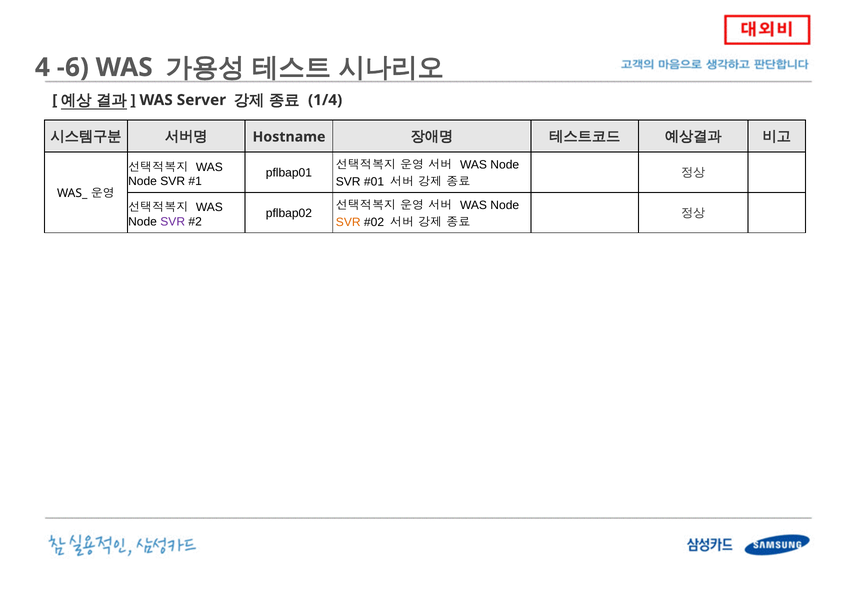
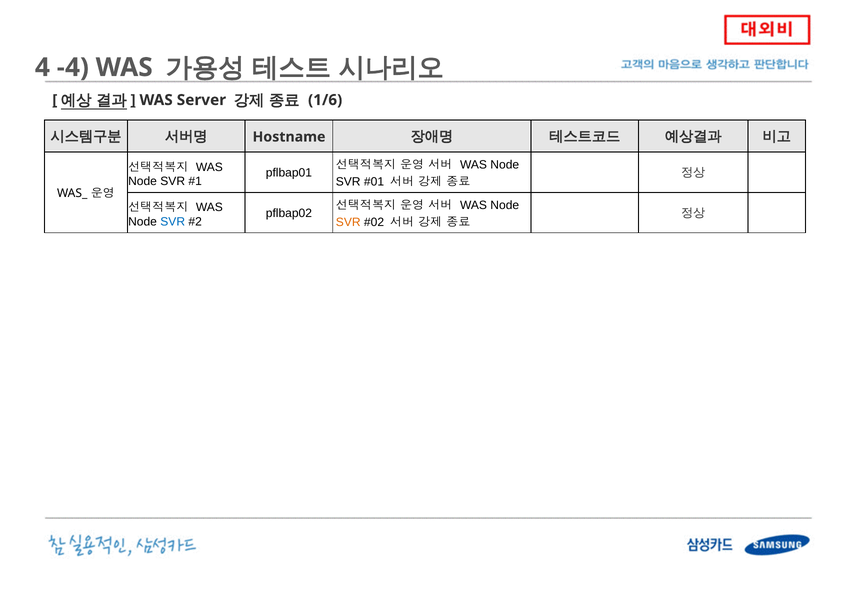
-6: -6 -> -4 (73, 67)
1/4: 1/4 -> 1/6 (325, 100)
SVR colour: purple -> blue (173, 222)
